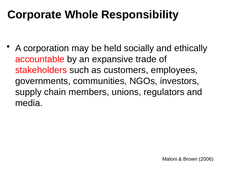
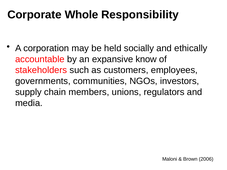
trade: trade -> know (146, 59)
